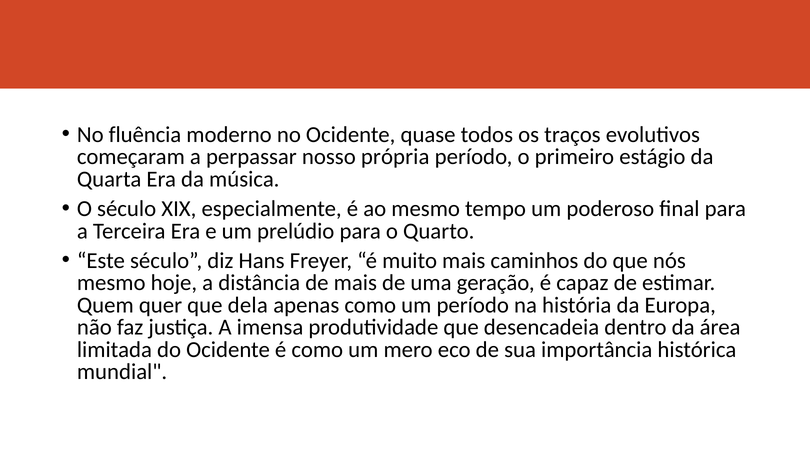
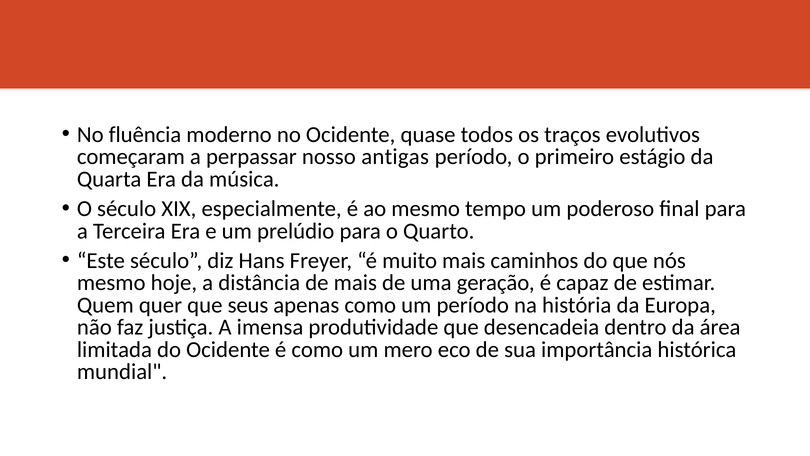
própria: própria -> antigas (395, 157)
dela: dela -> seus (248, 305)
